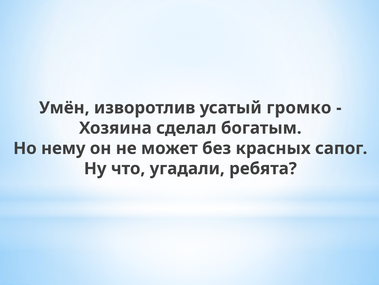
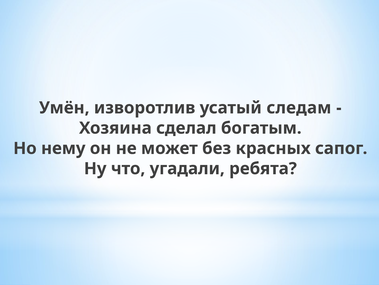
громко: громко -> следам (299, 108)
